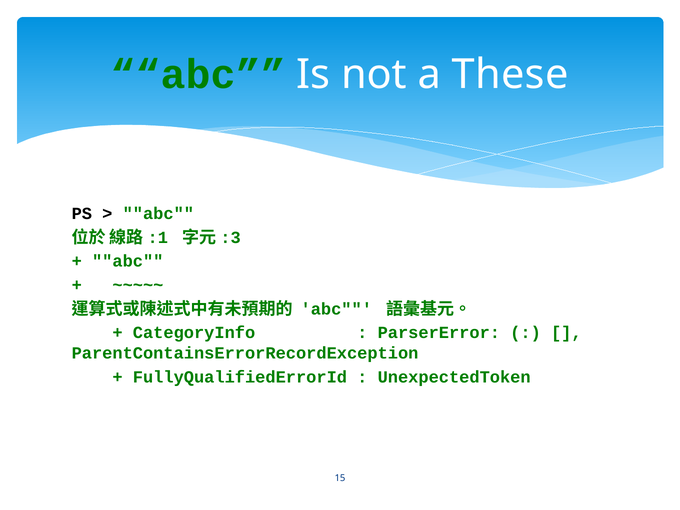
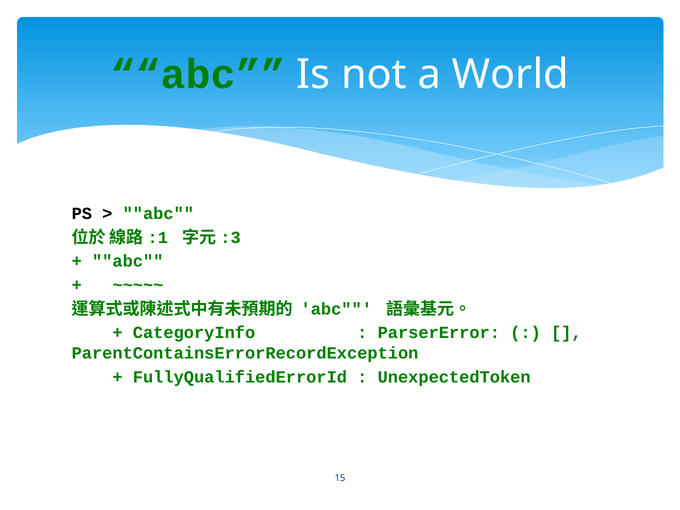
These: These -> World (510, 75)
